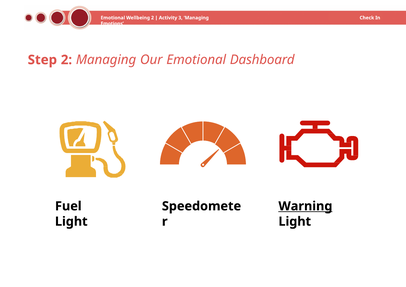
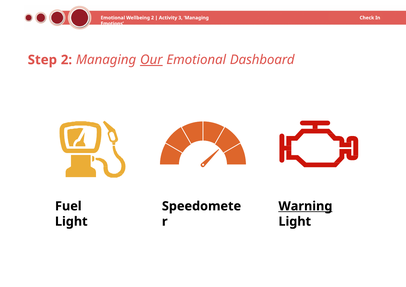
Our underline: none -> present (151, 60)
